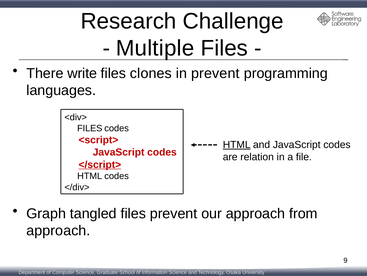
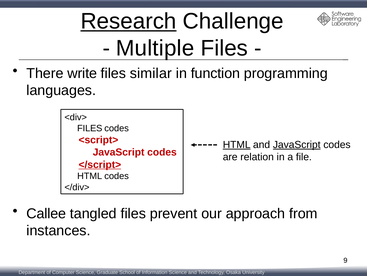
Research underline: none -> present (128, 21)
clones: clones -> similar (151, 73)
in prevent: prevent -> function (215, 73)
JavaScript underline: none -> present (297, 144)
Graph: Graph -> Callee (46, 213)
approach: approach -> instances (58, 230)
